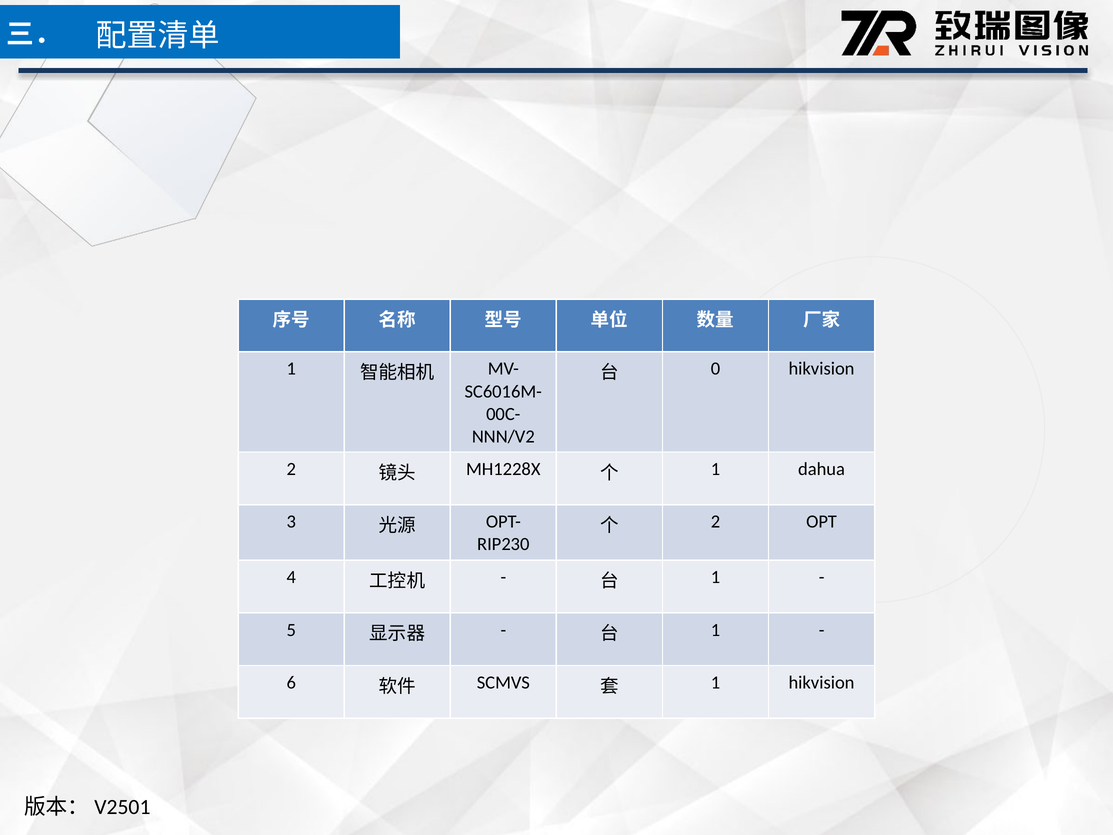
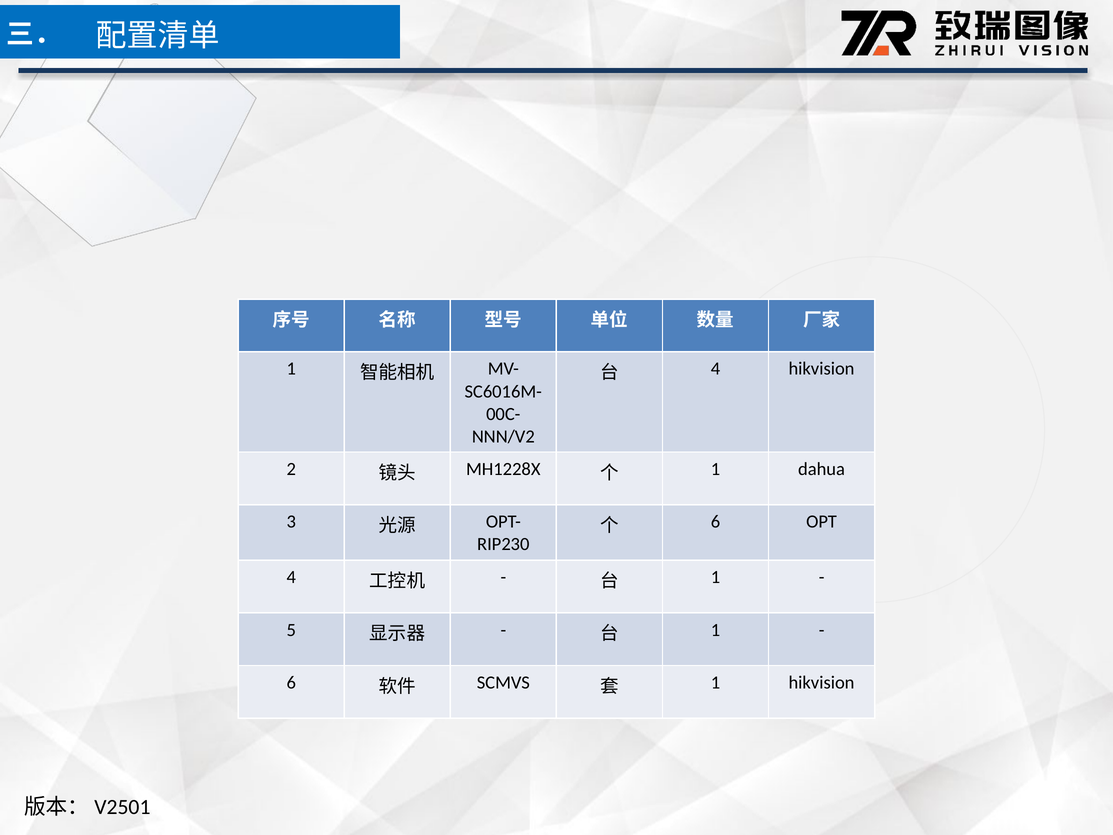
0: 0 -> 4 (716, 369)
2: 2 -> 6 (716, 522)
